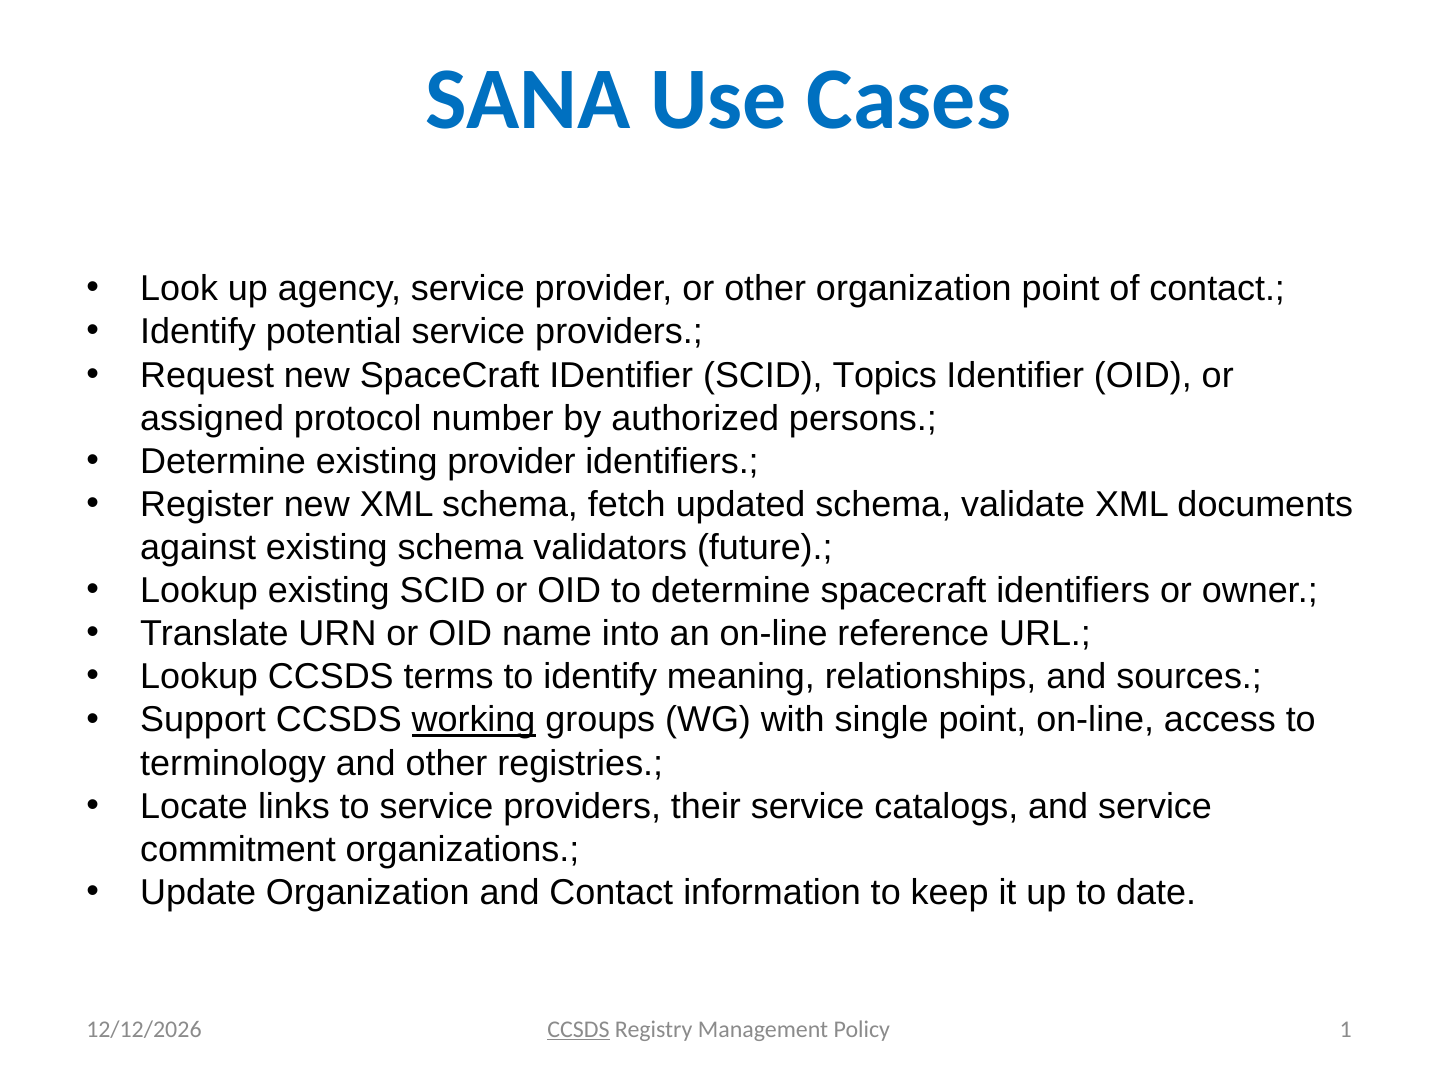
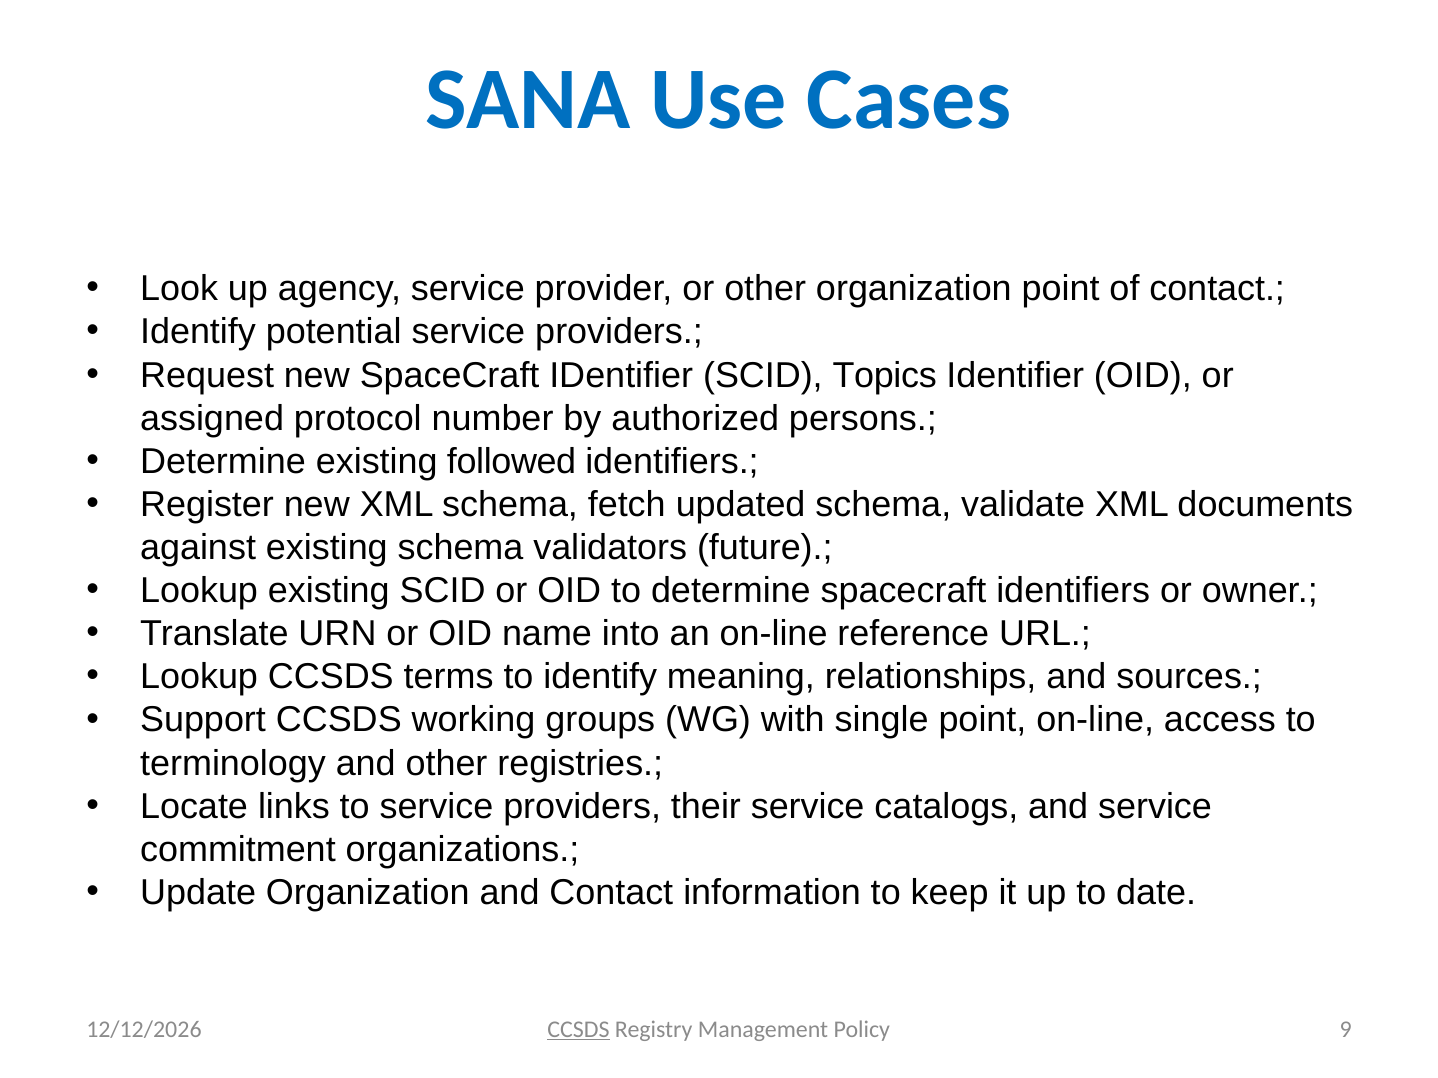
existing provider: provider -> followed (512, 462)
working underline: present -> none (474, 720)
1: 1 -> 9 (1346, 1030)
